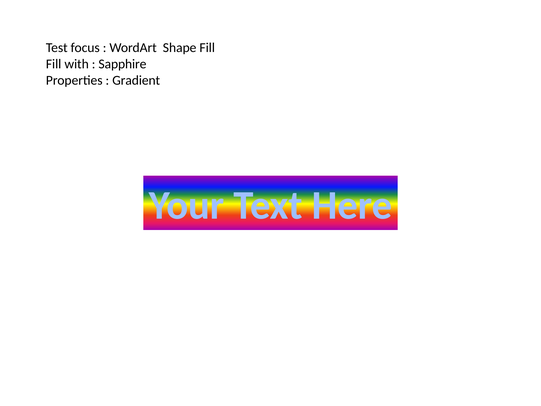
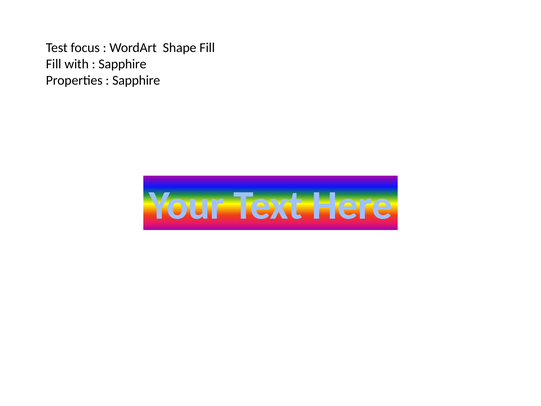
Gradient: Gradient -> Sapphire (136, 80)
